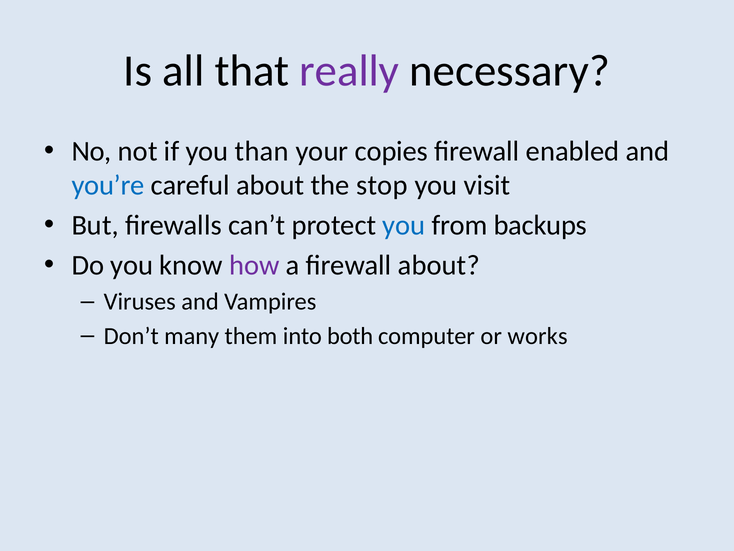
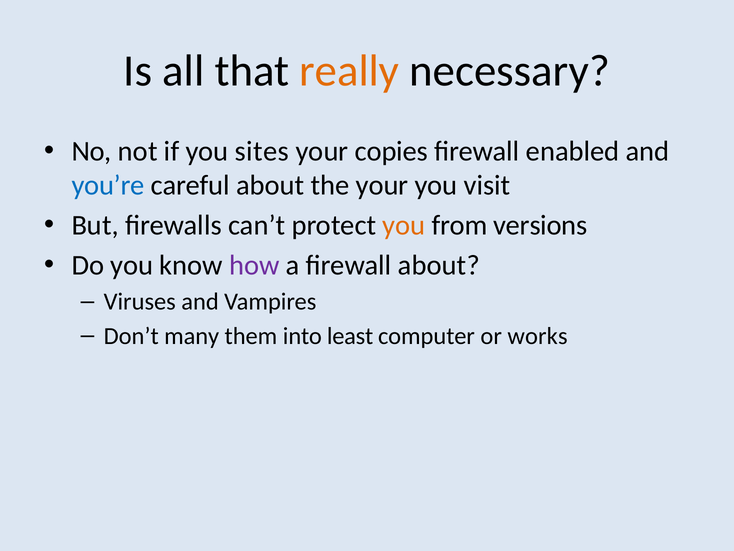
really colour: purple -> orange (349, 71)
than: than -> sites (262, 151)
the stop: stop -> your (382, 185)
you colour: blue -> orange (404, 225)
backups: backups -> versions (540, 225)
both: both -> least (350, 336)
